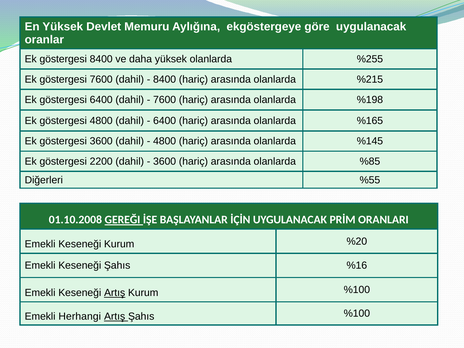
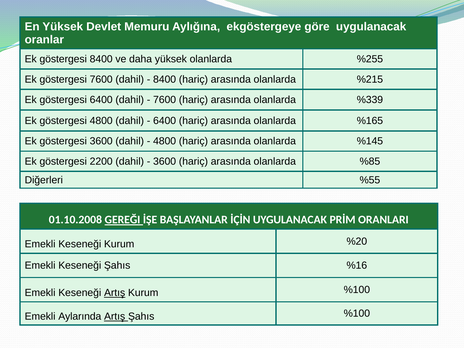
%198: %198 -> %339 (370, 100)
Herhangi: Herhangi -> Aylarında (80, 316)
